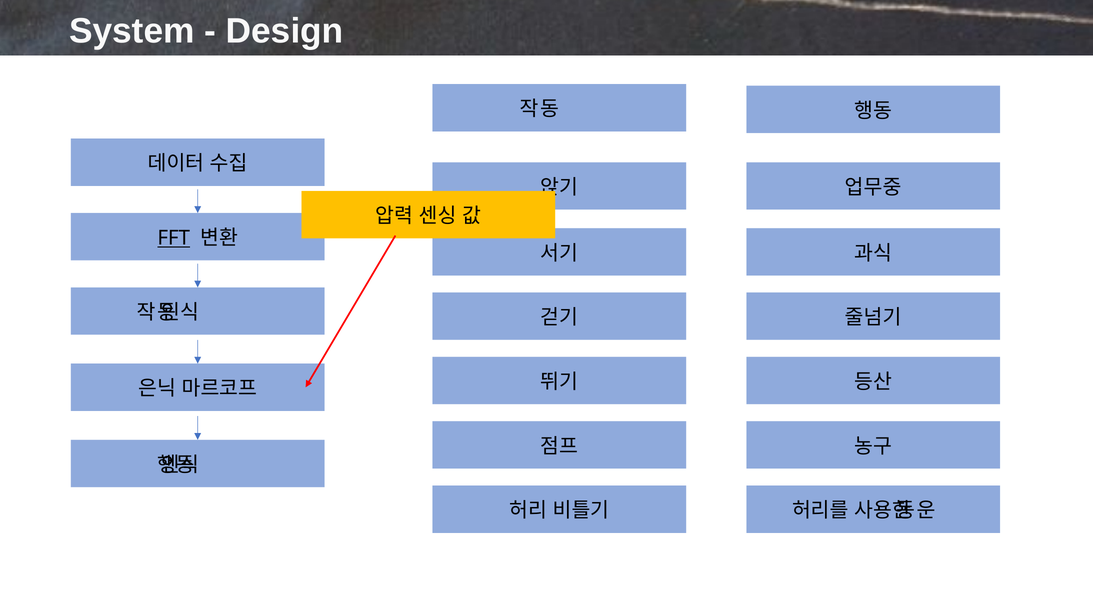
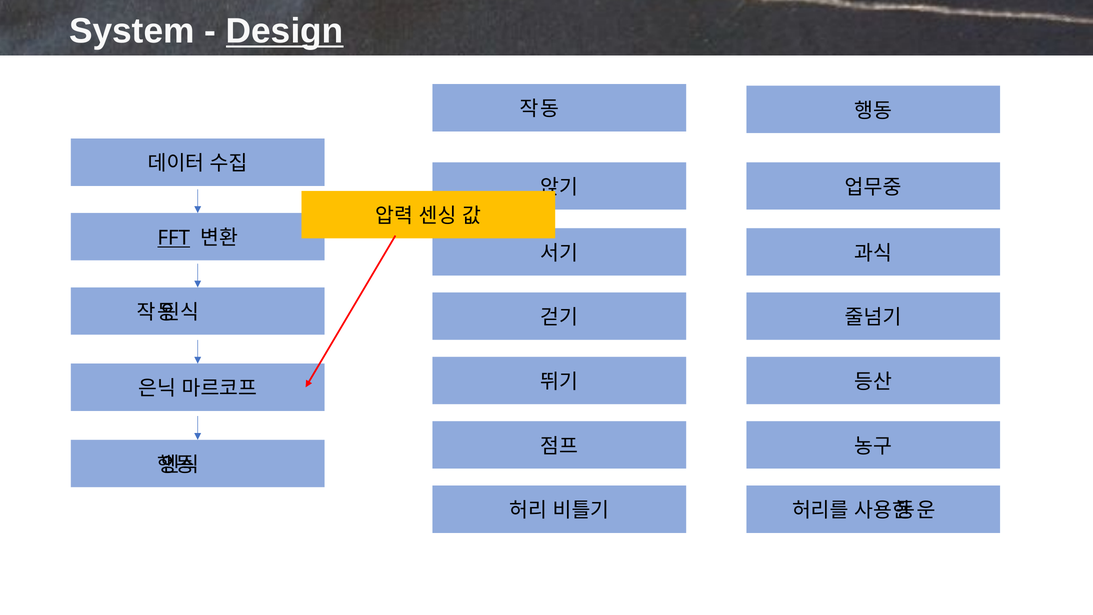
Design underline: none -> present (285, 31)
